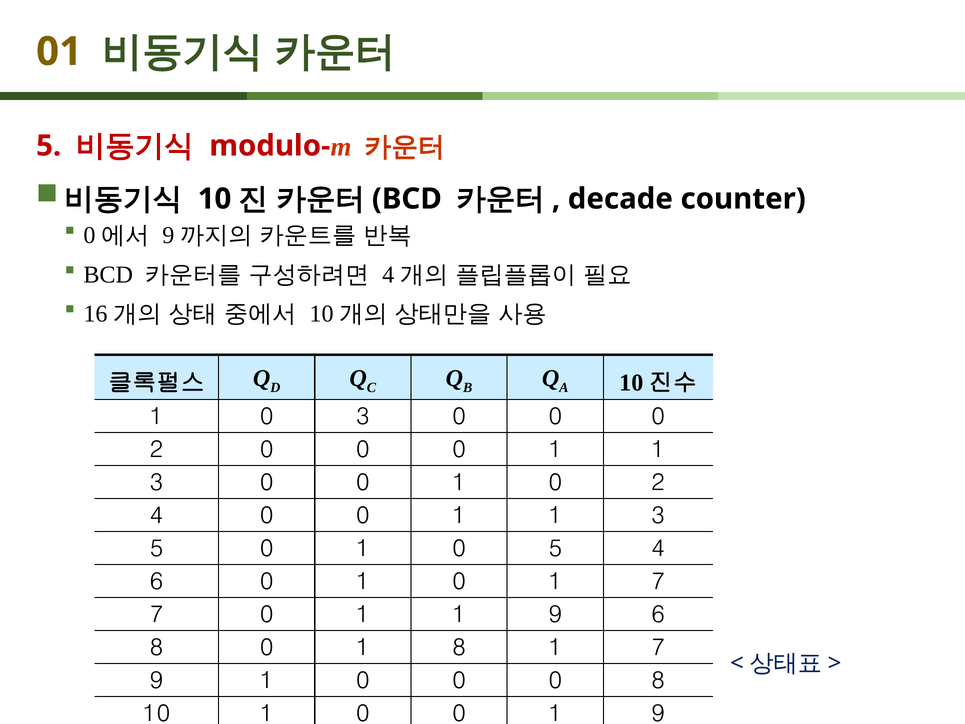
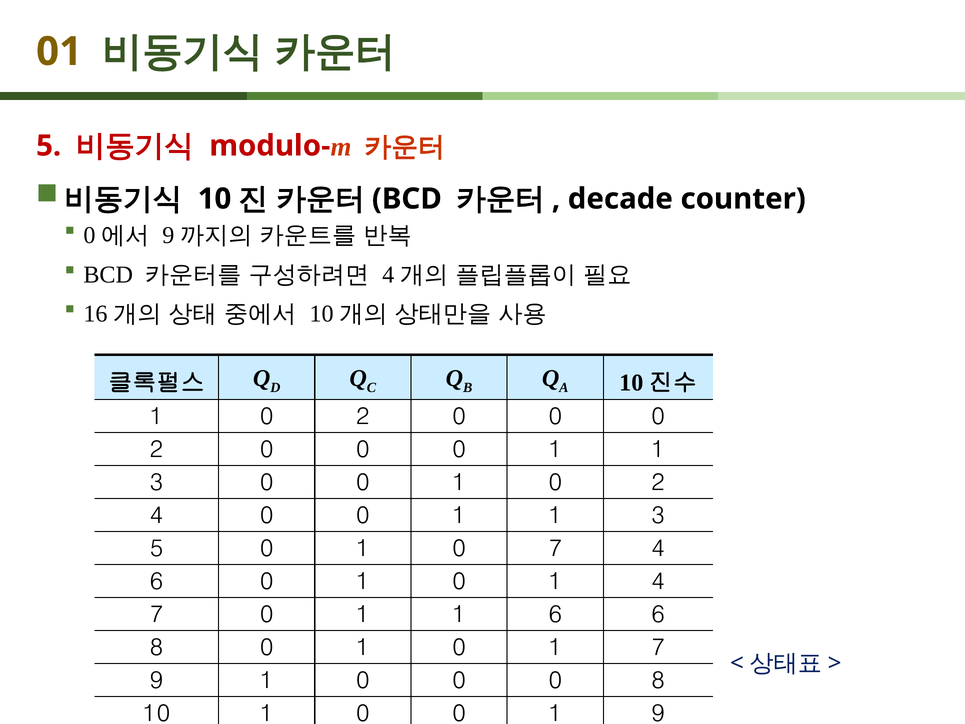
3: 3 -> 2 (363, 417)
0 5: 5 -> 7 (555, 549)
0 1 7: 7 -> 4 (658, 582)
1 1 9: 9 -> 6 (555, 615)
8 0 1 8: 8 -> 0 (459, 648)
